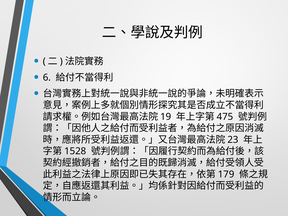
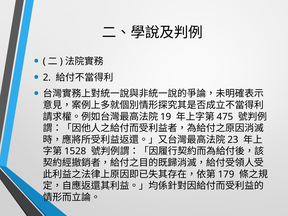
6: 6 -> 2 (47, 77)
